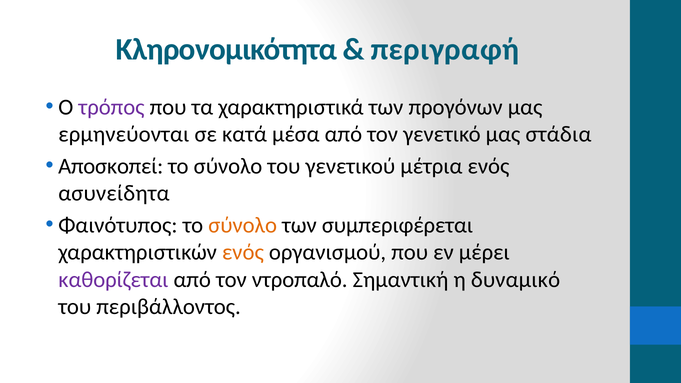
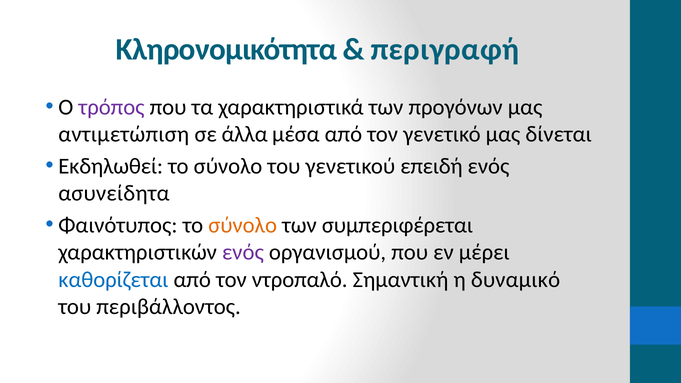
ερμηνεύονται: ερμηνεύονται -> αντιμετώπιση (124, 134)
κατά: κατά -> άλλα (245, 134)
στάδια: στάδια -> δίνεται (559, 134)
Αποσκοπεί: Αποσκοπεί -> Εκδηλωθεί (111, 166)
μέτρια: μέτρια -> επειδή (431, 166)
ενός colour: orange -> purple (243, 252)
καθορίζεται colour: purple -> blue (113, 280)
